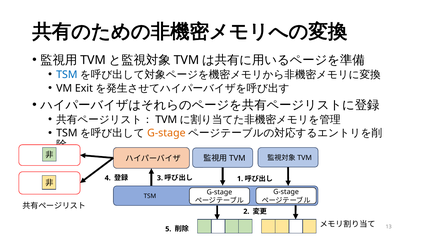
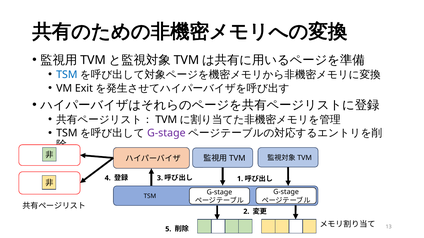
G-stage colour: orange -> purple (166, 133)
